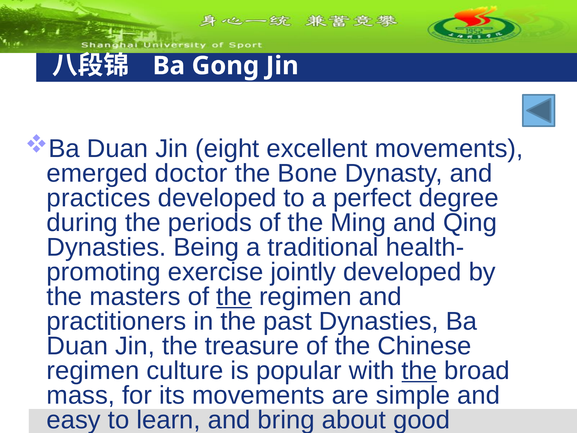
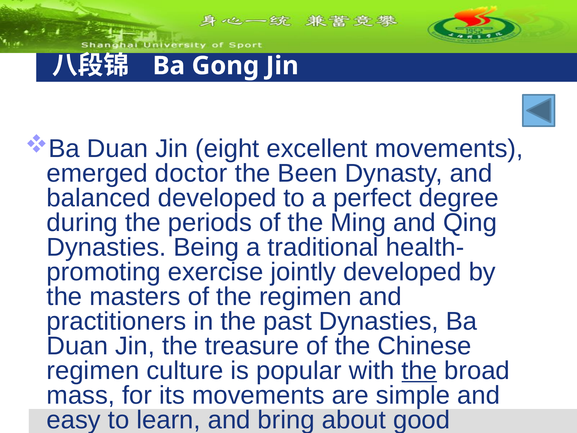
Bone: Bone -> Been (308, 173)
practices: practices -> balanced (99, 198)
the underline: present -> none (234, 297)
